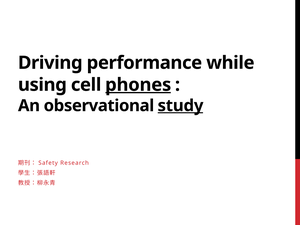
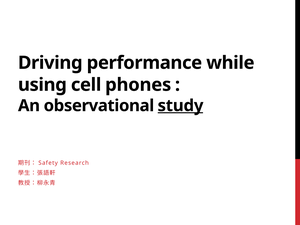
phones underline: present -> none (138, 85)
